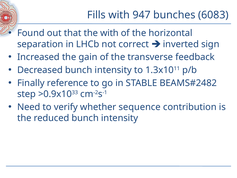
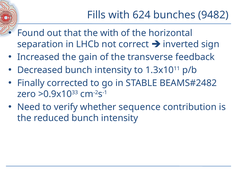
947: 947 -> 624 (142, 15)
6083: 6083 -> 9482 (213, 15)
reference: reference -> corrected (68, 83)
step: step -> zero (27, 94)
